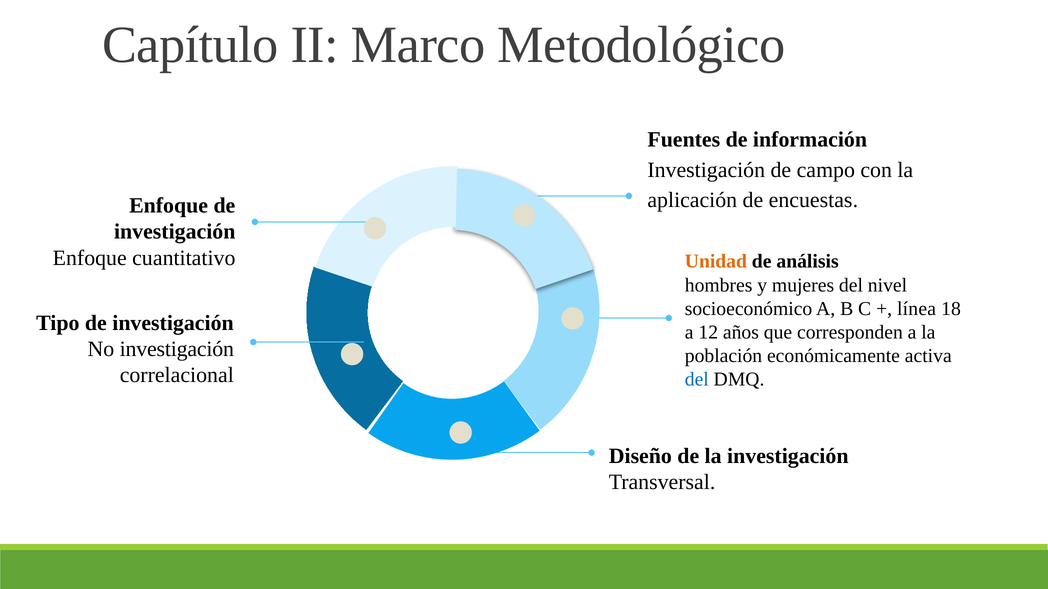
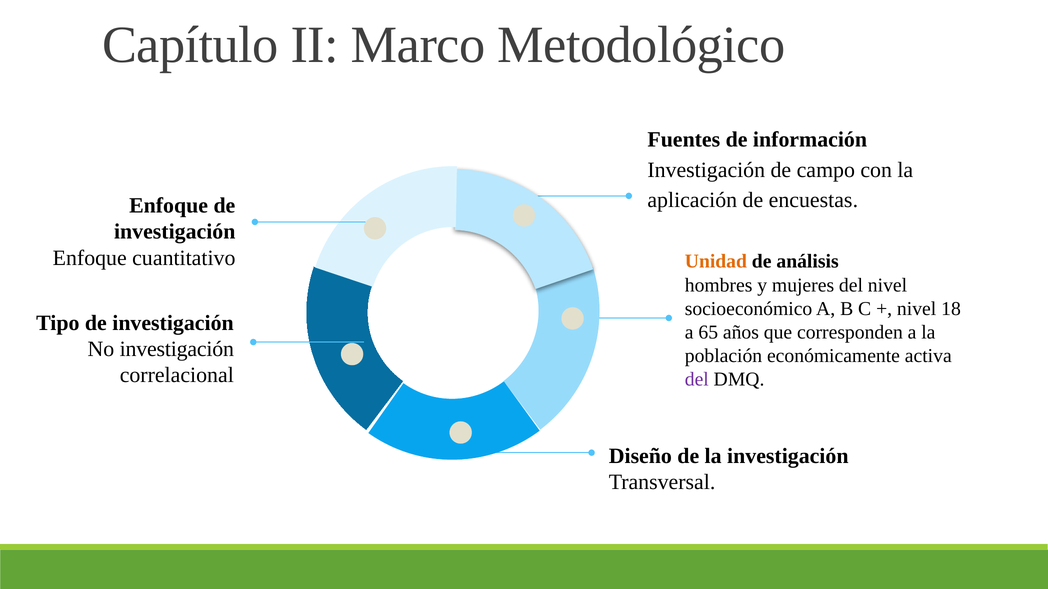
línea: línea -> nivel (917, 309)
12: 12 -> 65 (708, 332)
del colour: blue -> purple (697, 380)
